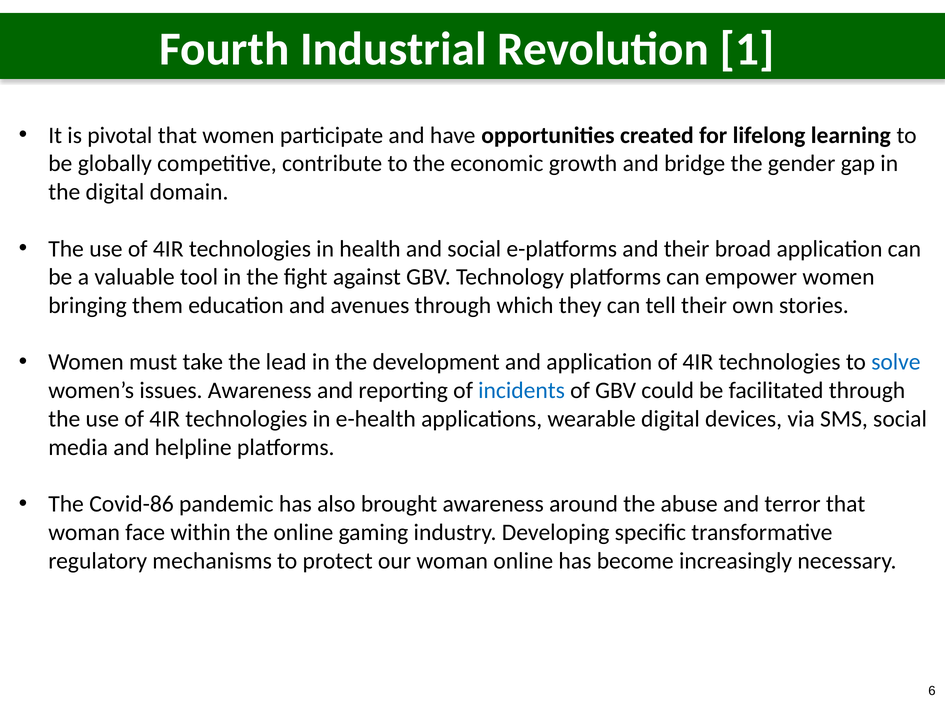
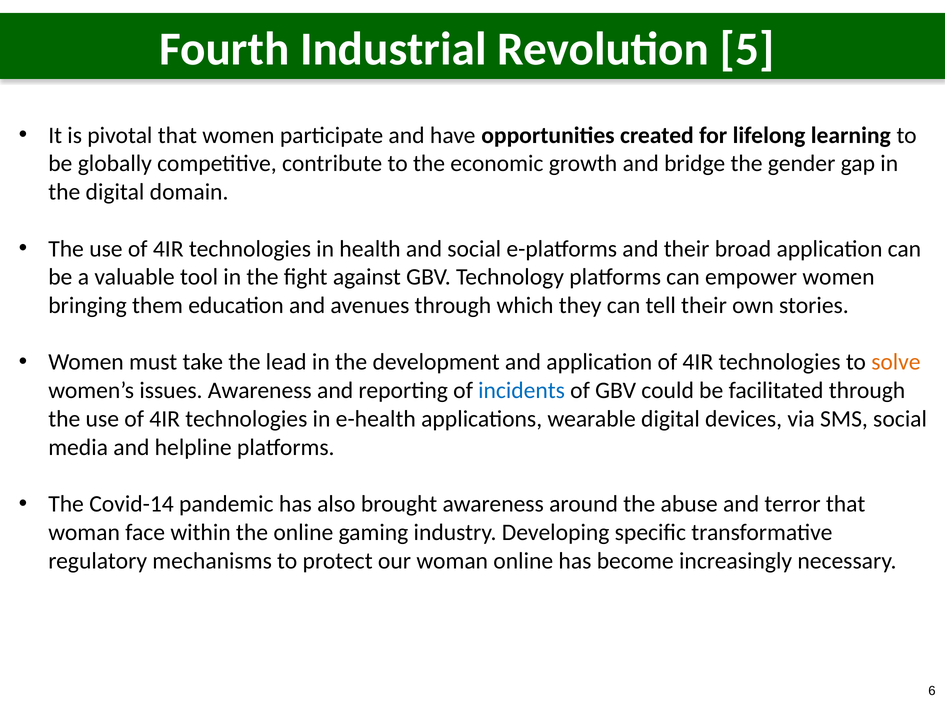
1: 1 -> 5 (747, 49)
solve colour: blue -> orange (896, 362)
Covid-86: Covid-86 -> Covid-14 (132, 504)
